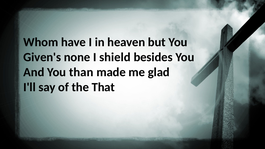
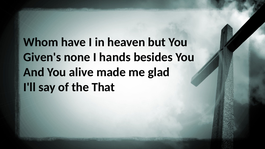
shield: shield -> hands (115, 57)
than: than -> alive (81, 72)
